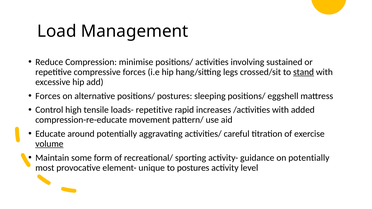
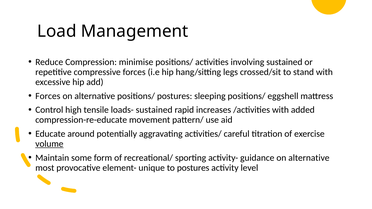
stand underline: present -> none (304, 72)
loads- repetitive: repetitive -> sustained (154, 110)
guidance on potentially: potentially -> alternative (309, 158)
